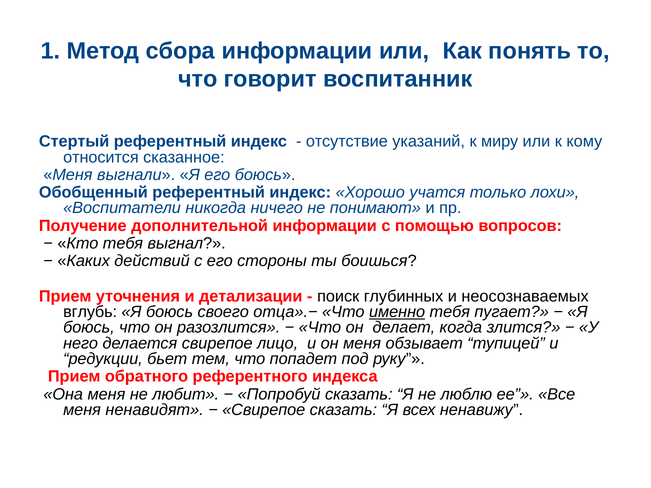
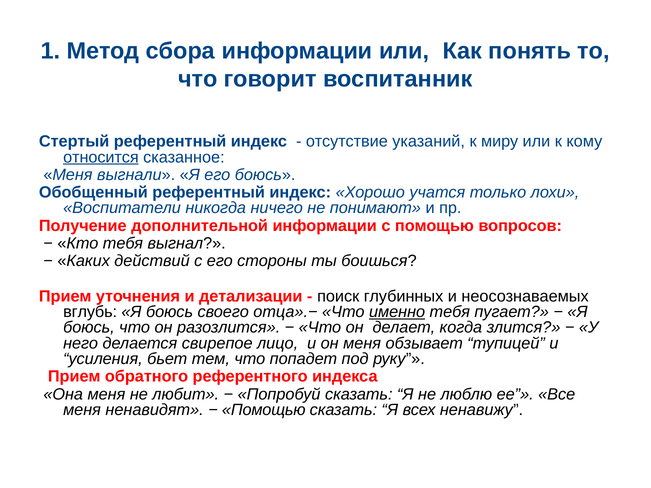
относится underline: none -> present (101, 157)
редукции: редукции -> усиления (103, 359)
Свирепое: Свирепое -> Помощью (264, 410)
